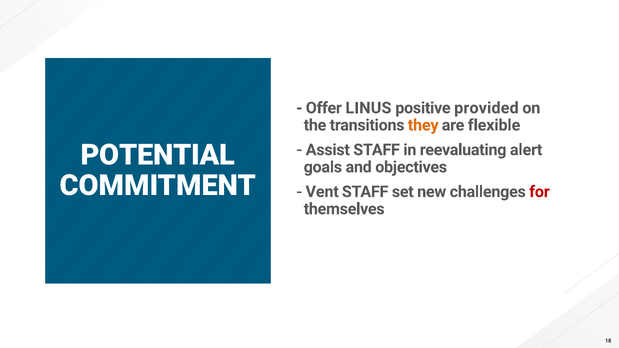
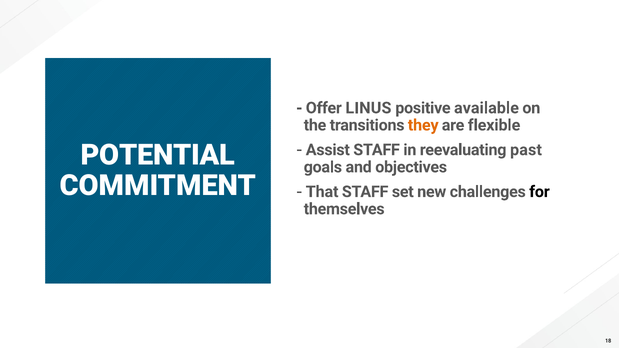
provided: provided -> available (486, 108)
alert: alert -> past (526, 150)
Vent: Vent -> That (322, 192)
for colour: red -> black (539, 192)
